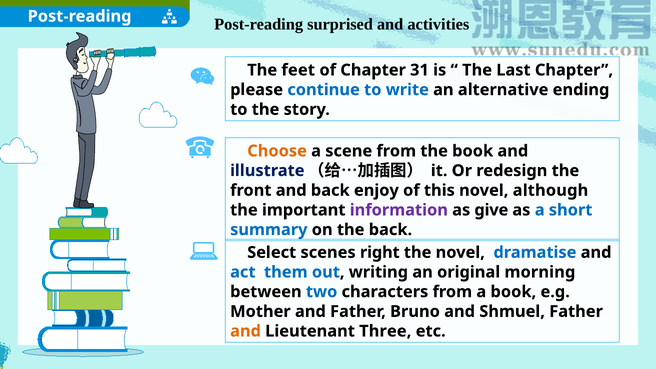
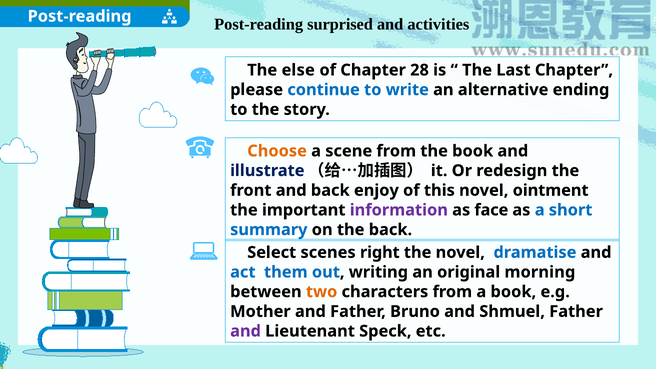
feet: feet -> else (298, 70)
31: 31 -> 28 (420, 70)
although: although -> ointment (551, 190)
give: give -> face (491, 210)
two colour: blue -> orange (322, 292)
and colour: orange -> purple (246, 331)
Three: Three -> Speck (385, 331)
